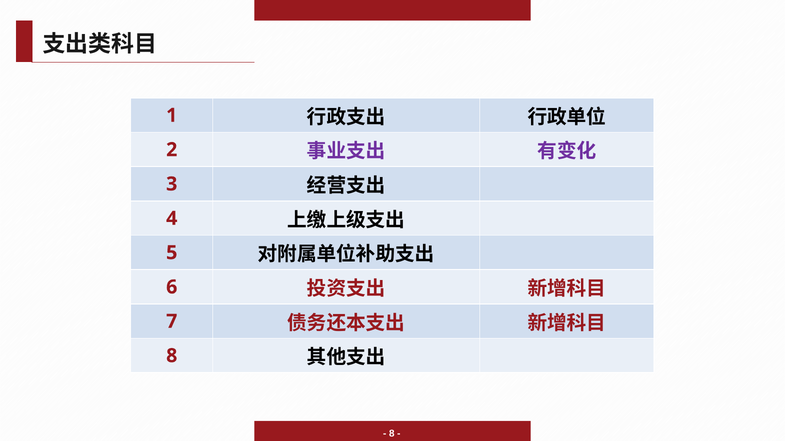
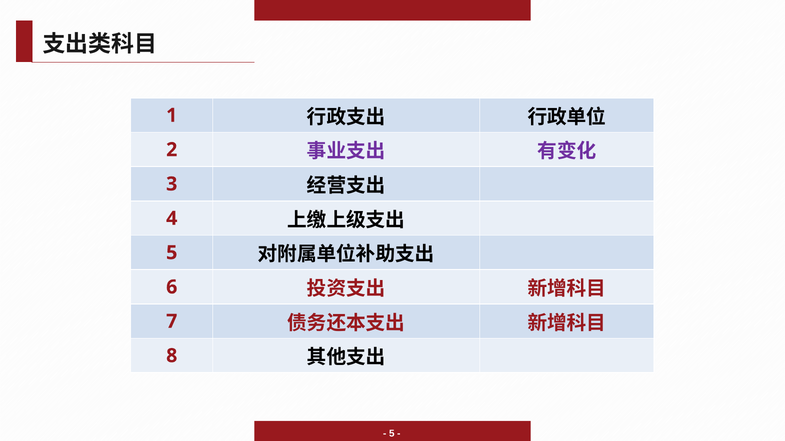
8: 8 -> 5 (392, 434)
